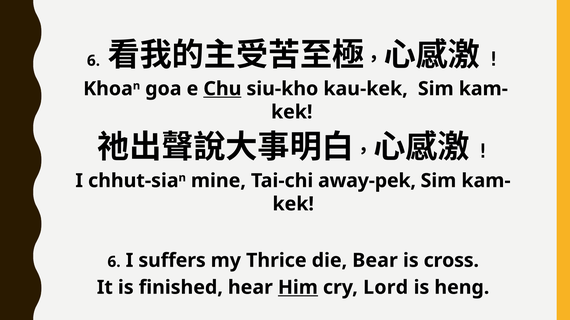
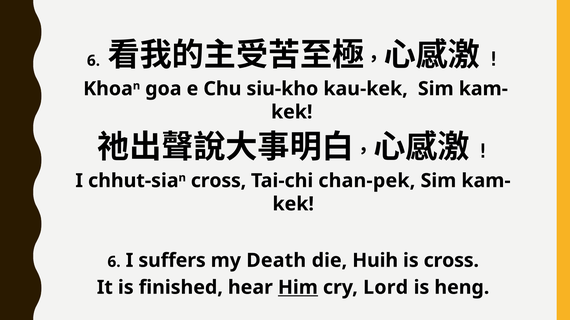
Chu underline: present -> none (222, 89)
mine: mine -> cross (219, 181)
away-pek: away-pek -> chan-pek (367, 181)
Thrice: Thrice -> Death (276, 261)
Bear: Bear -> Huih (375, 261)
